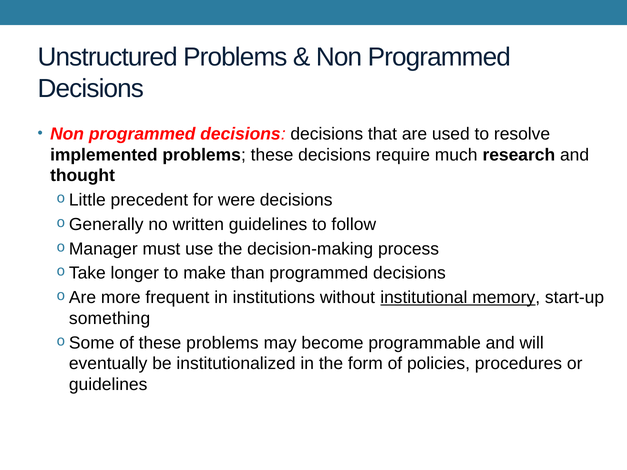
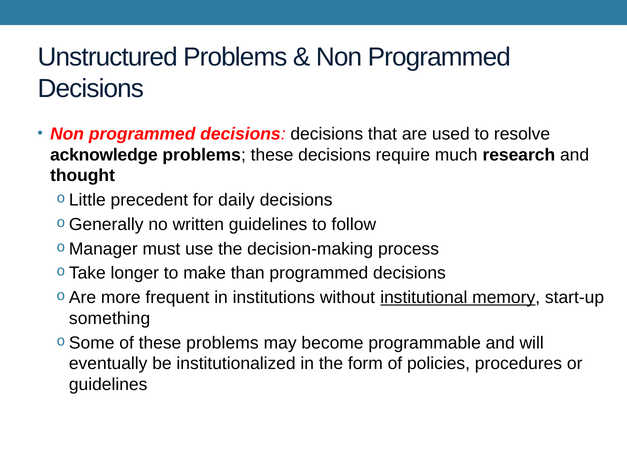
implemented: implemented -> acknowledge (104, 155)
were: were -> daily (236, 200)
